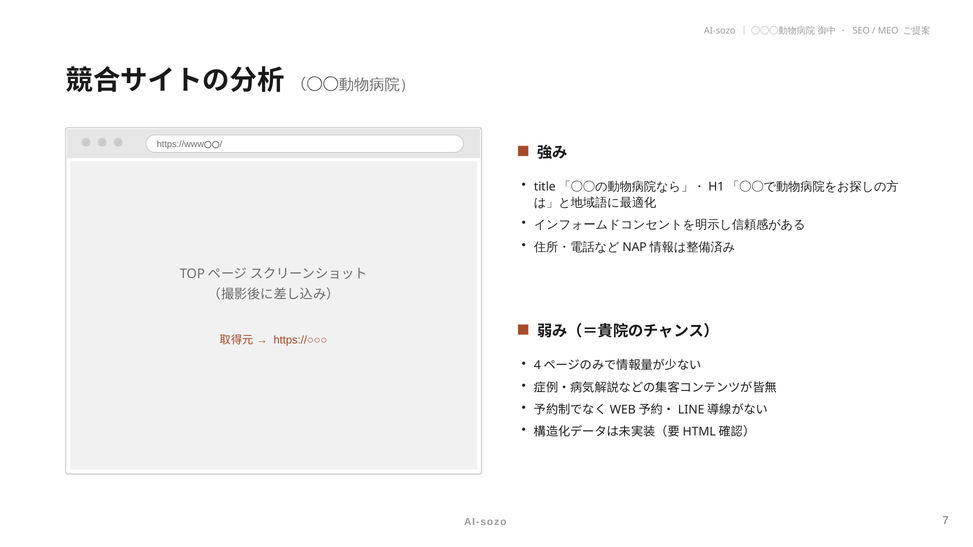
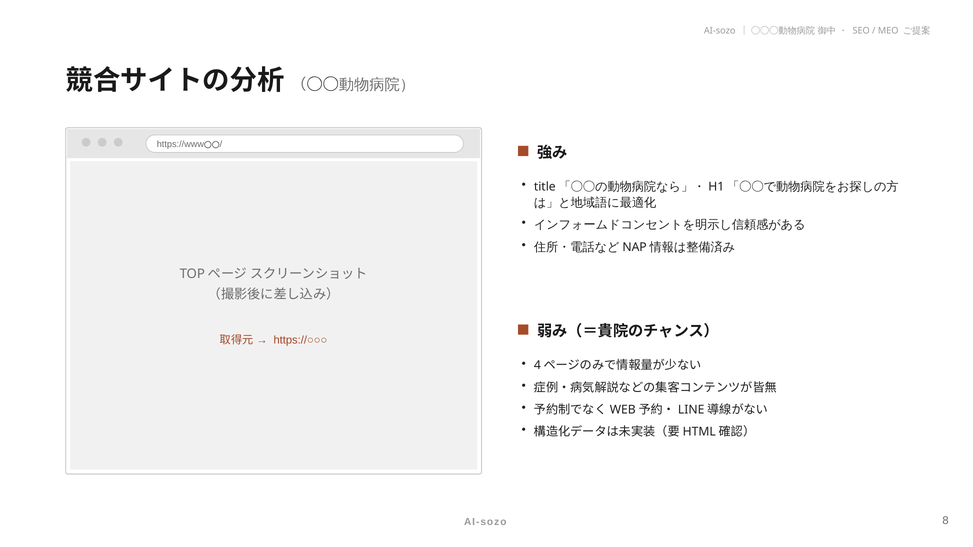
7: 7 -> 8 (946, 521)
